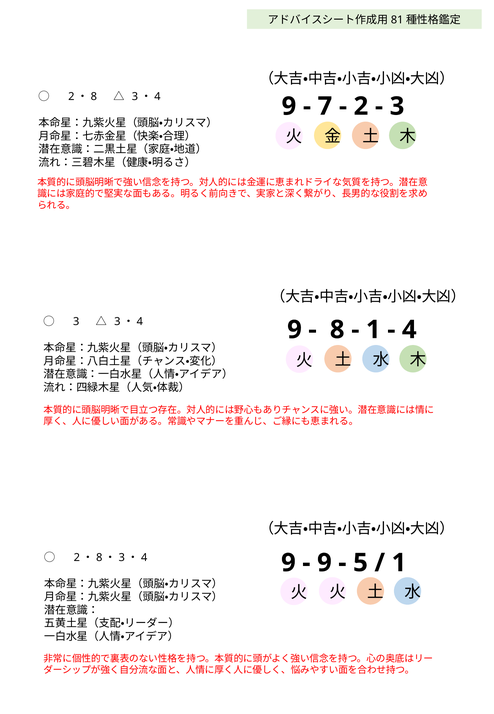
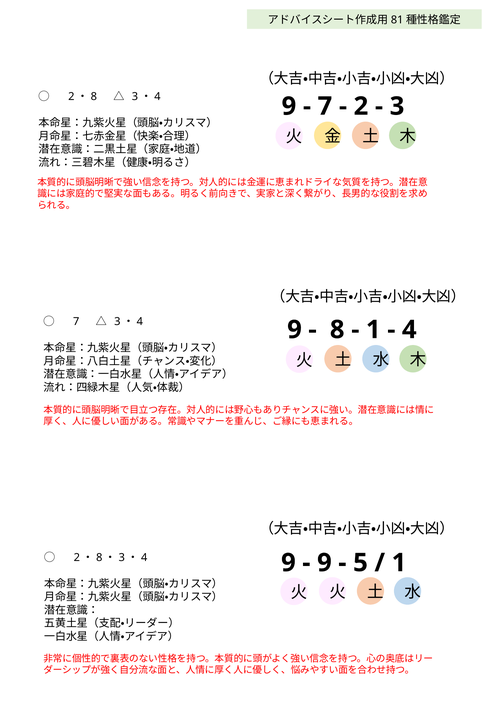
3: 3 -> 7 (76, 321)
